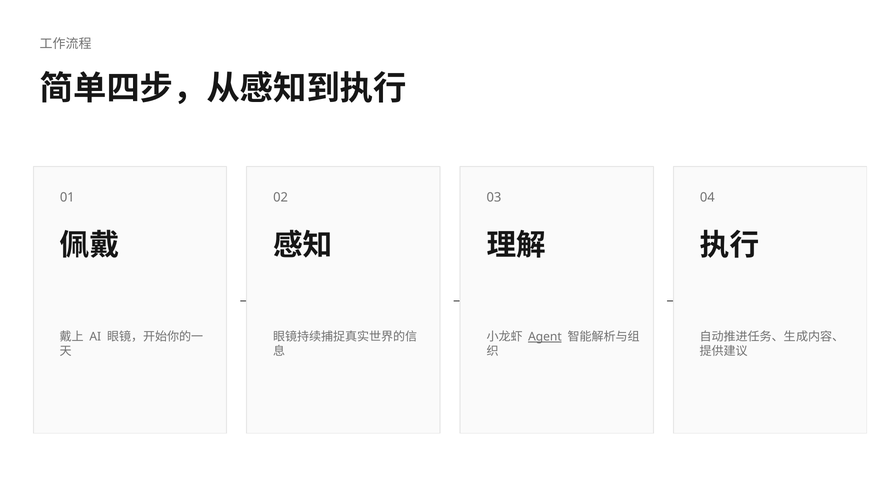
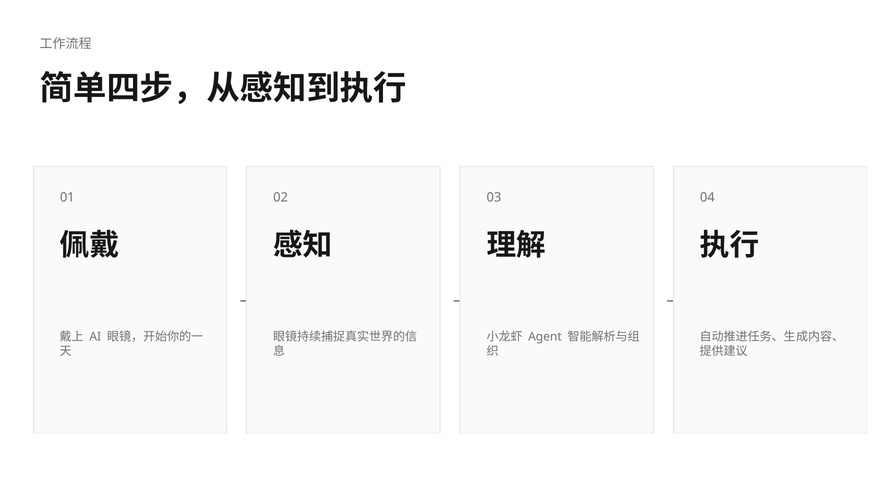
Agent underline: present -> none (545, 337)
